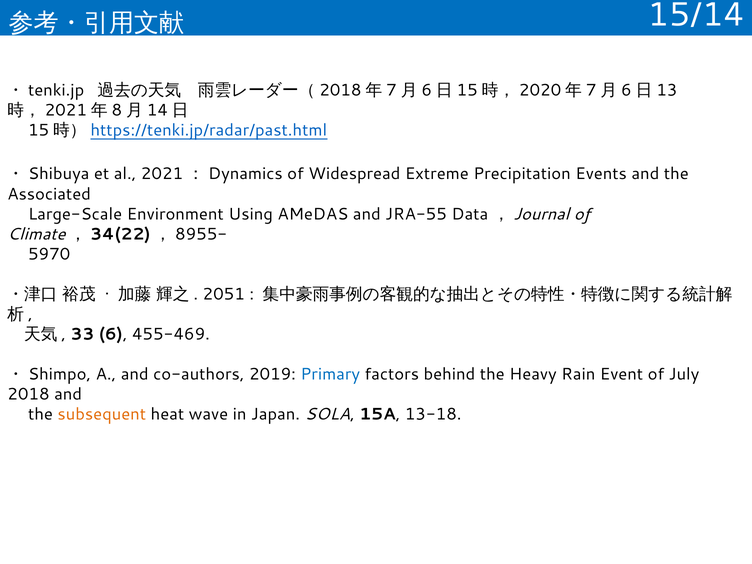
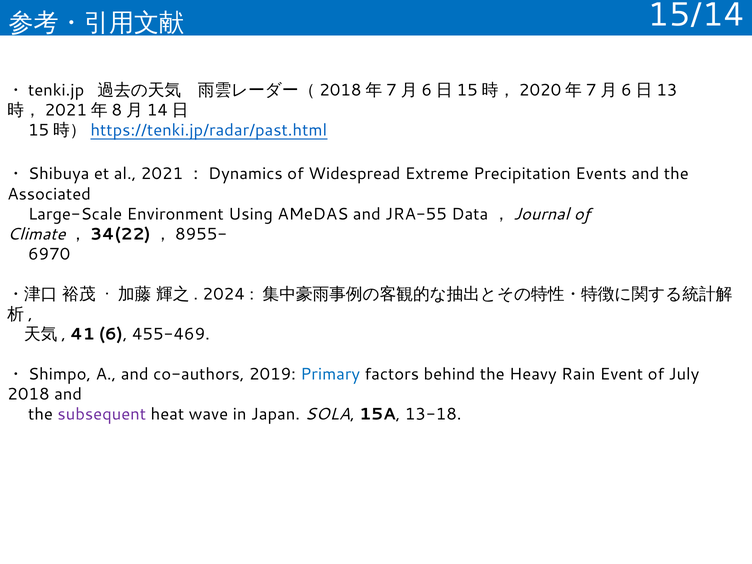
5970: 5970 -> 6970 (49, 254)
2051: 2051 -> 2024 (224, 294)
33: 33 -> 41 (83, 334)
subsequent colour: orange -> purple (102, 414)
